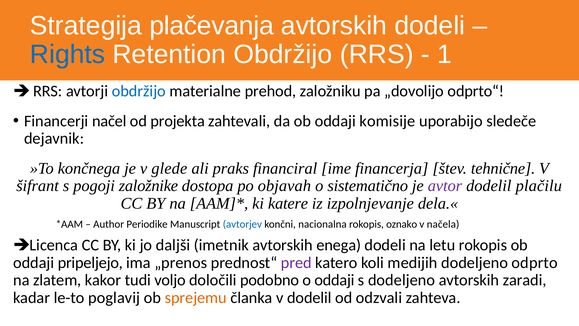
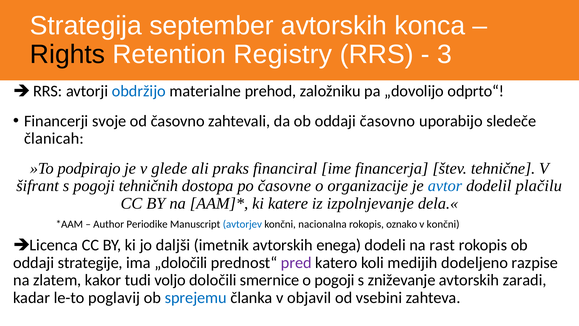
plačevanja: plačevanja -> september (212, 26)
avtorskih dodeli: dodeli -> konca (430, 26)
Rights colour: blue -> black (68, 54)
Retention Obdržijo: Obdržijo -> Registry (283, 54)
1: 1 -> 3 (445, 54)
načel: načel -> svoje (109, 121)
od projekta: projekta -> časovno (178, 121)
oddaji komisije: komisije -> časovno (387, 121)
dejavnik: dejavnik -> članicah (54, 138)
končnega: končnega -> podpirajo (89, 168)
založnike: založnike -> tehničnih (148, 186)
objavah: objavah -> časovne (284, 186)
sistematično: sistematično -> organizacije (368, 186)
avtor colour: purple -> blue (445, 186)
v načela: načela -> končni (443, 224)
letu: letu -> rast (442, 245)
pripeljejo: pripeljejo -> strategije (90, 262)
„prenos: „prenos -> „določili (181, 262)
odprto: odprto -> razpise (535, 262)
podobno: podobno -> smernice (270, 280)
o oddaji: oddaji -> pogoji (335, 280)
s dodeljeno: dodeljeno -> zniževanje (402, 280)
sprejemu colour: orange -> blue (196, 298)
v dodelil: dodelil -> objavil (309, 298)
odzvali: odzvali -> vsebini (379, 298)
